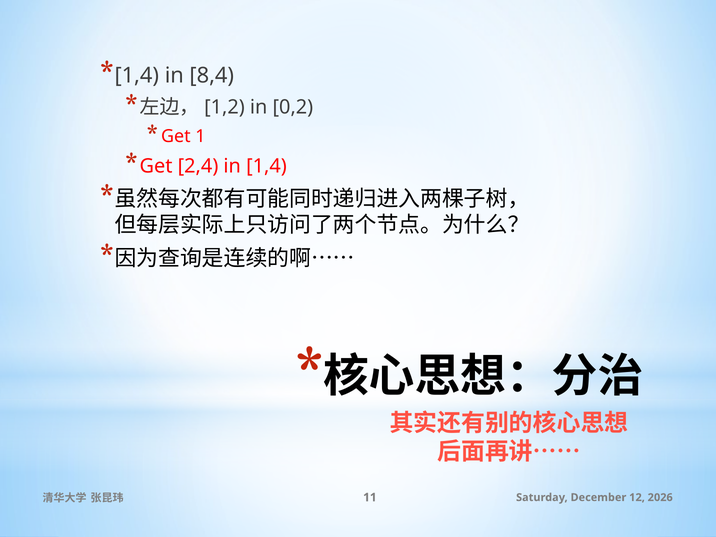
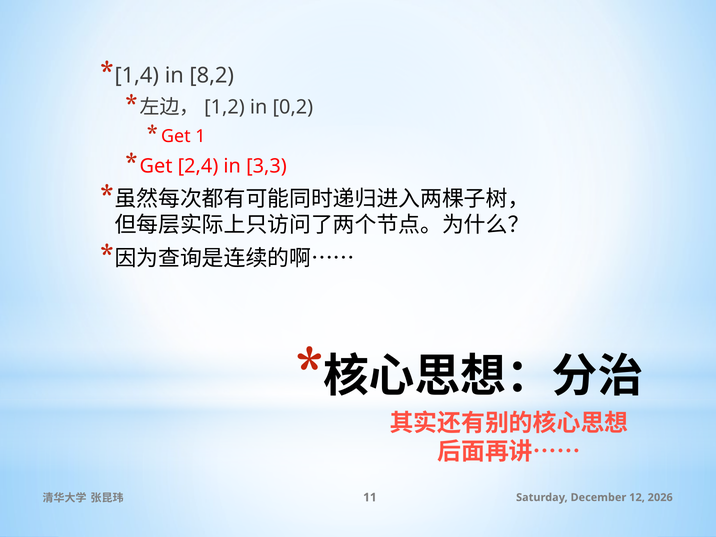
8,4: 8,4 -> 8,2 (212, 76)
in 1,4: 1,4 -> 3,3 (266, 166)
